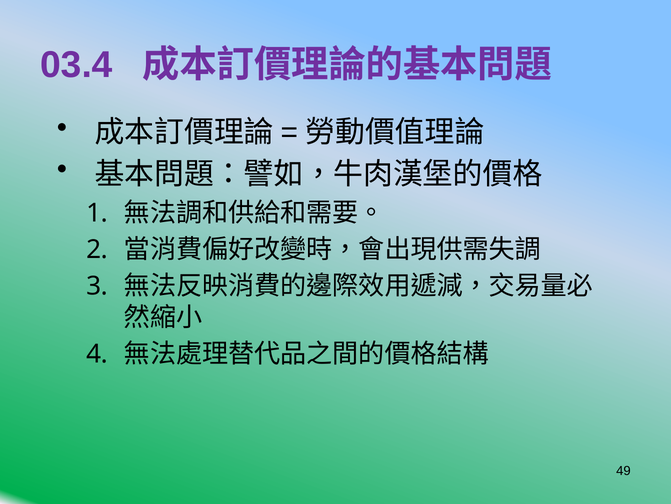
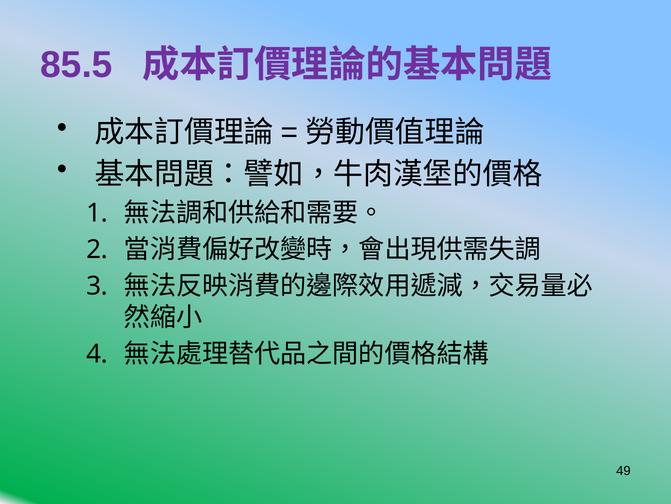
03.4: 03.4 -> 85.5 (76, 65)
